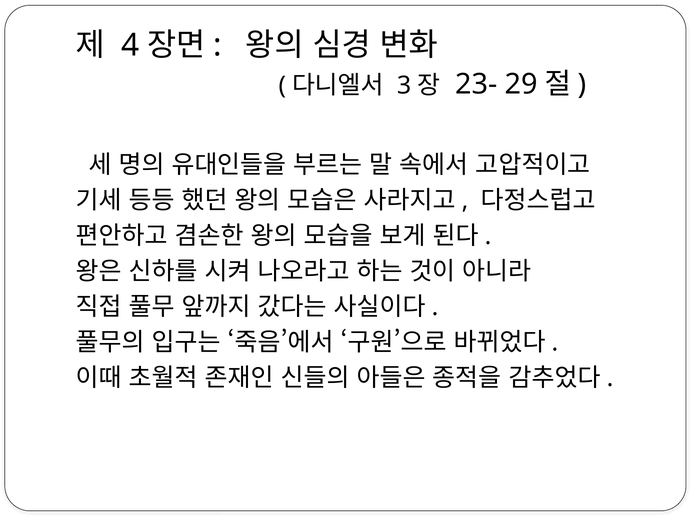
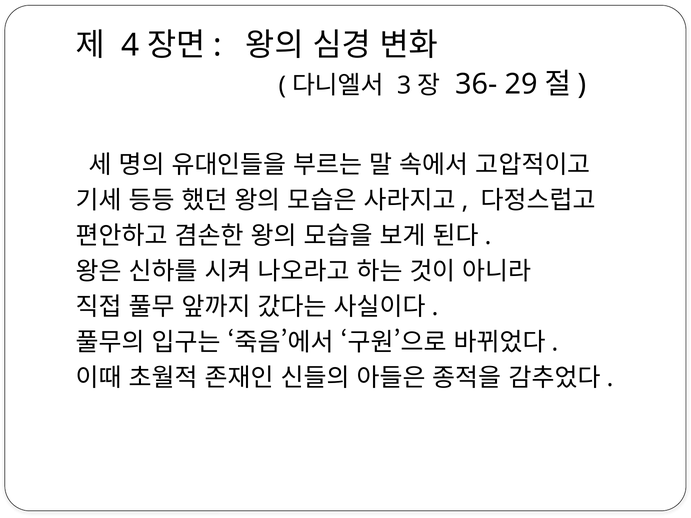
23-: 23- -> 36- (476, 84)
